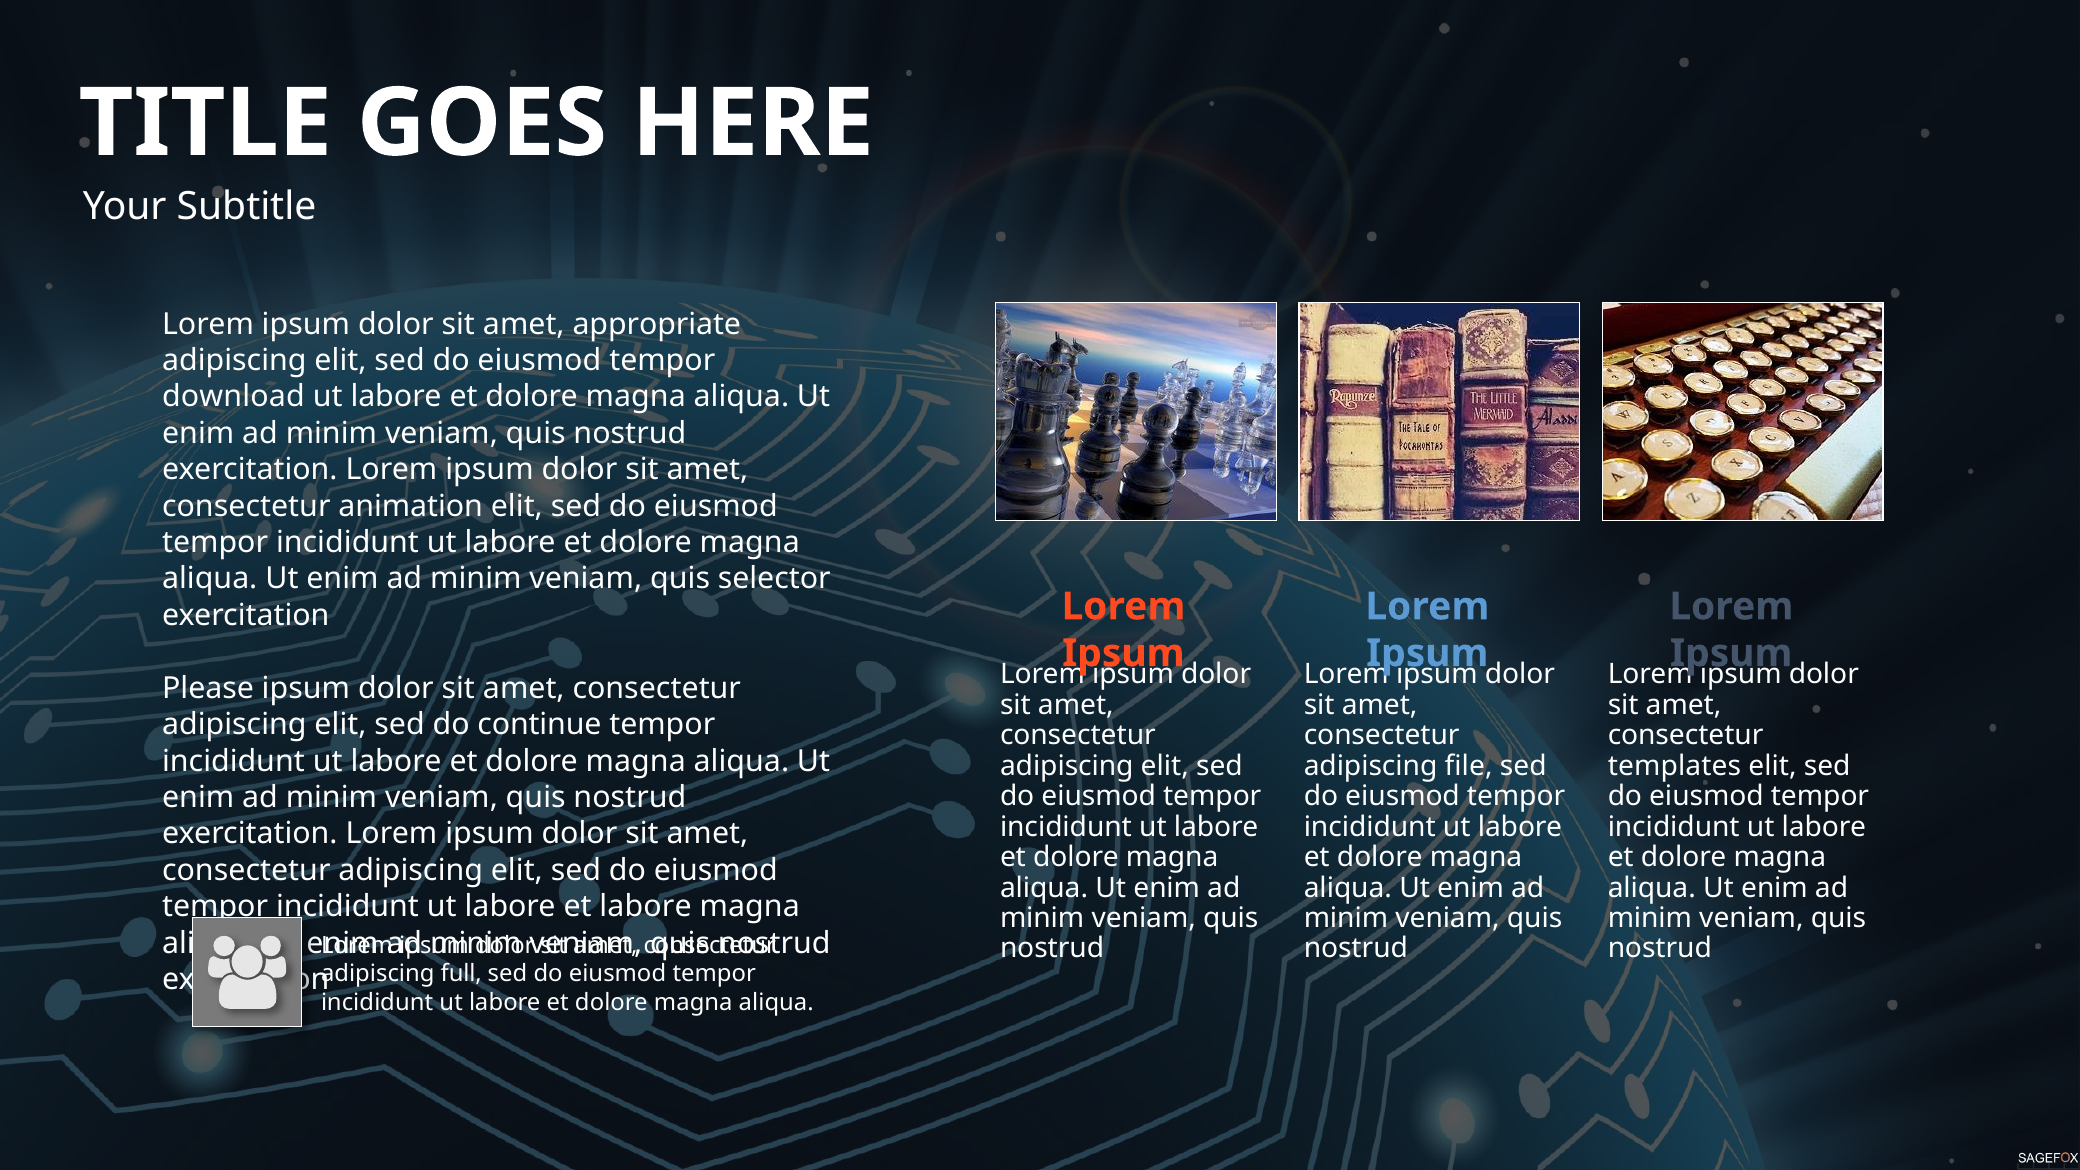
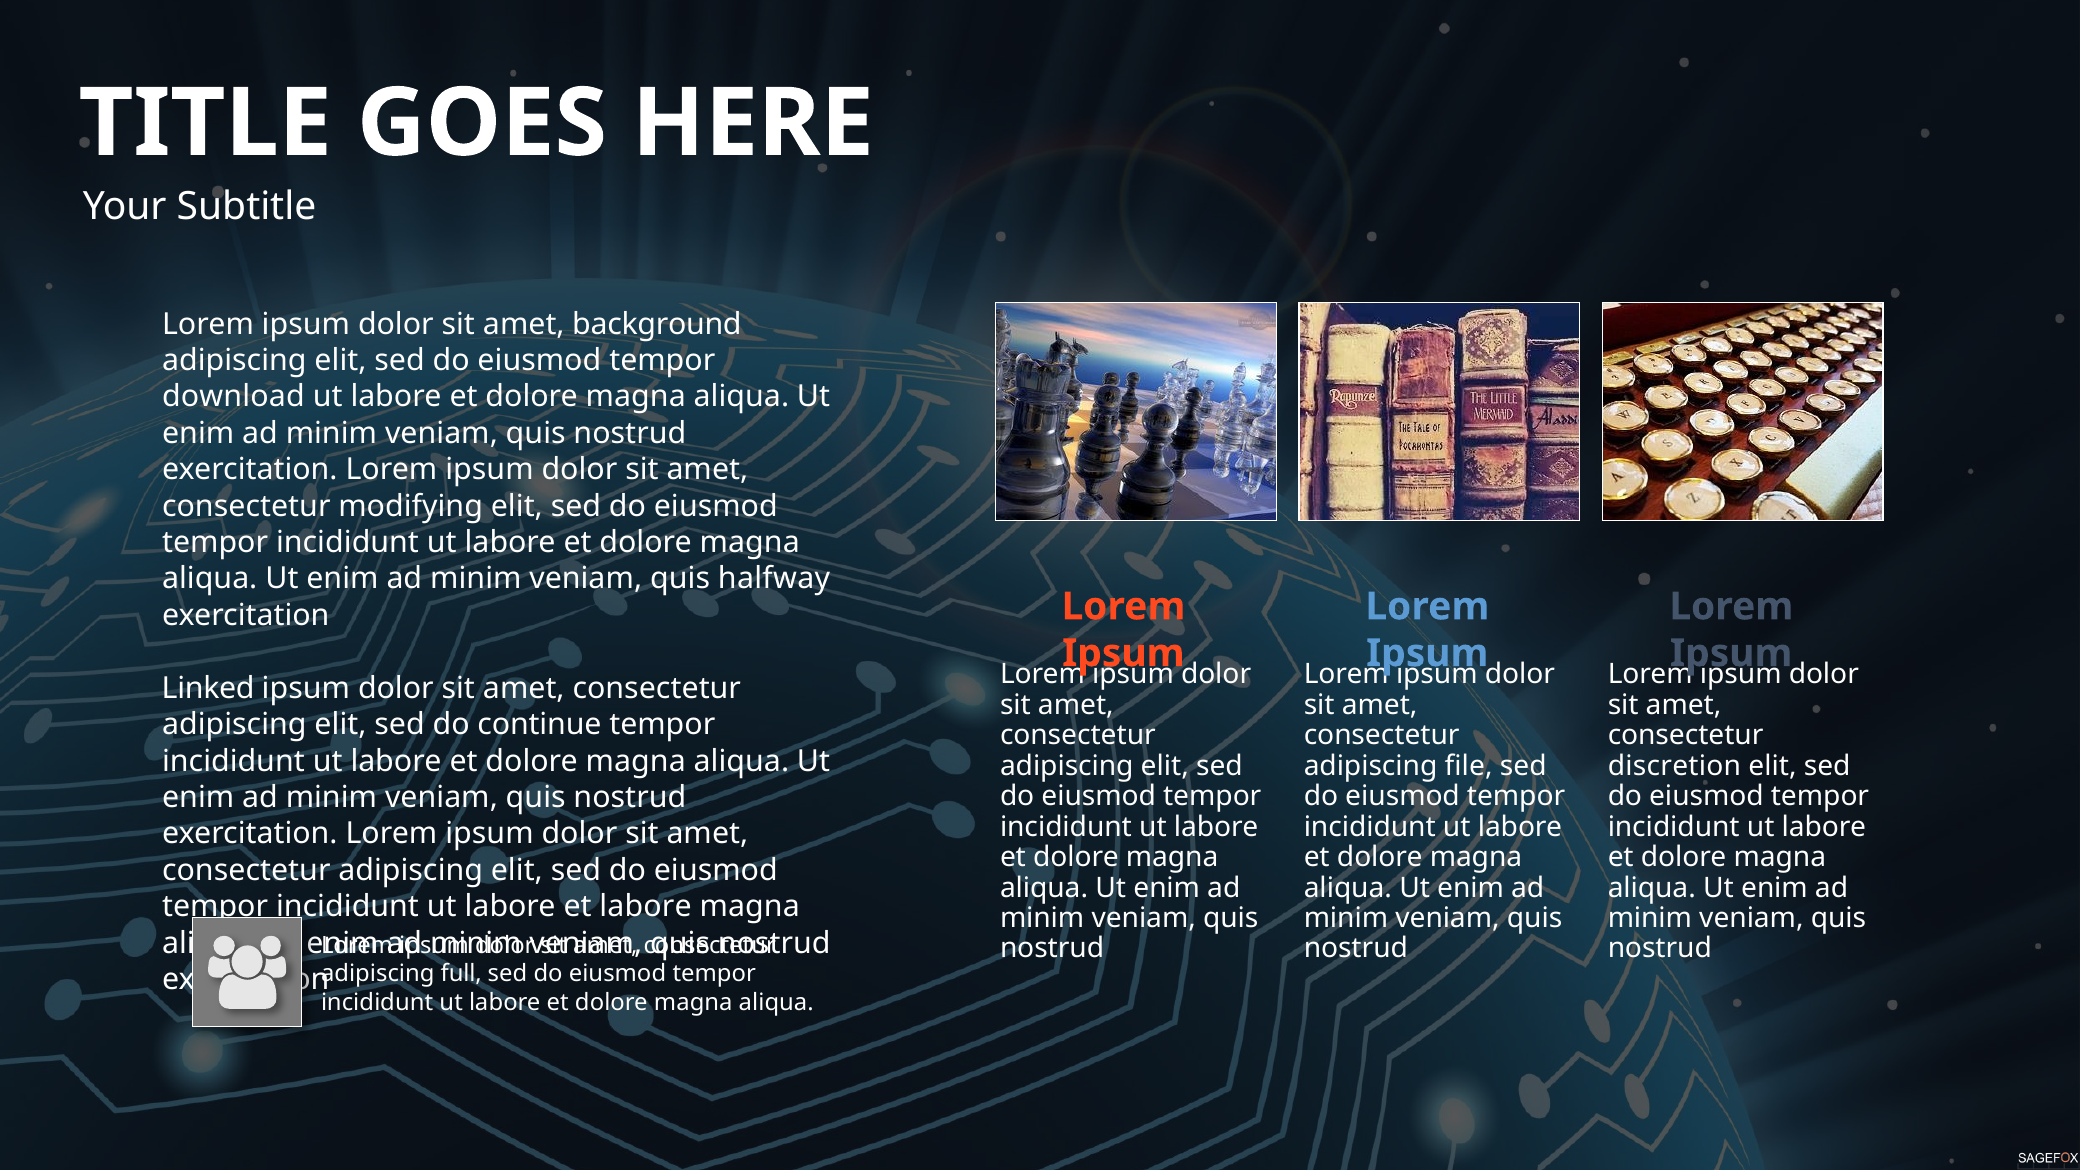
appropriate: appropriate -> background (657, 324)
animation: animation -> modifying (411, 506)
selector: selector -> halfway (774, 579)
Please: Please -> Linked (208, 688)
templates: templates -> discretion (1674, 766)
